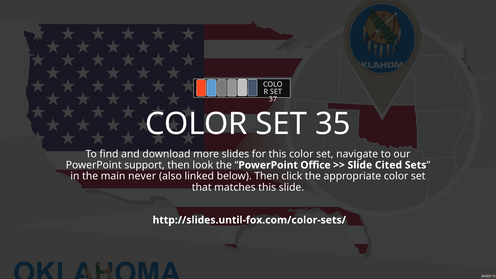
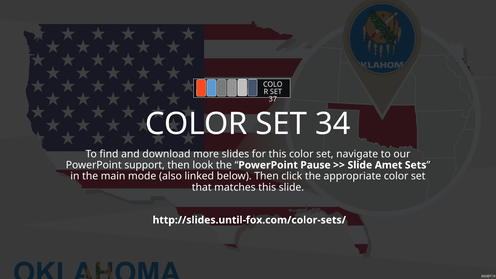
35: 35 -> 34 (333, 124)
Office: Office -> Pause (316, 165)
Cited: Cited -> Amet (389, 165)
never: never -> mode (142, 176)
